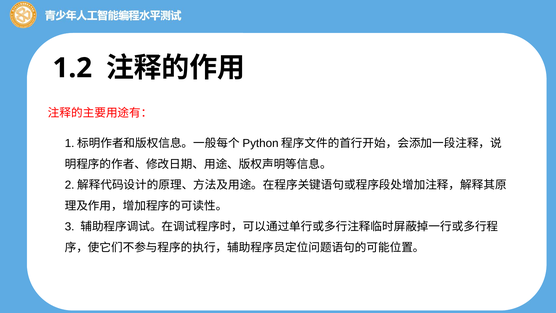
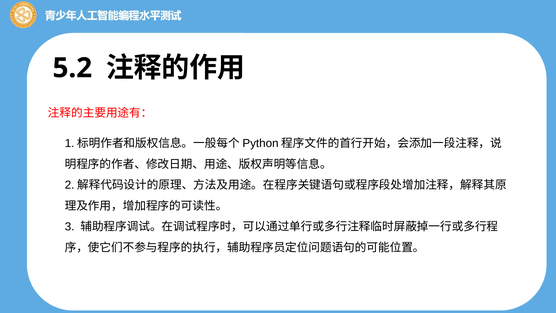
1.2: 1.2 -> 5.2 (72, 68)
